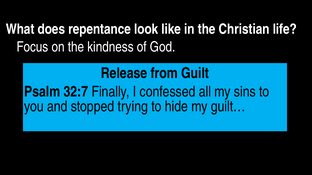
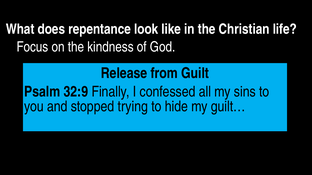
32:7: 32:7 -> 32:9 (76, 92)
